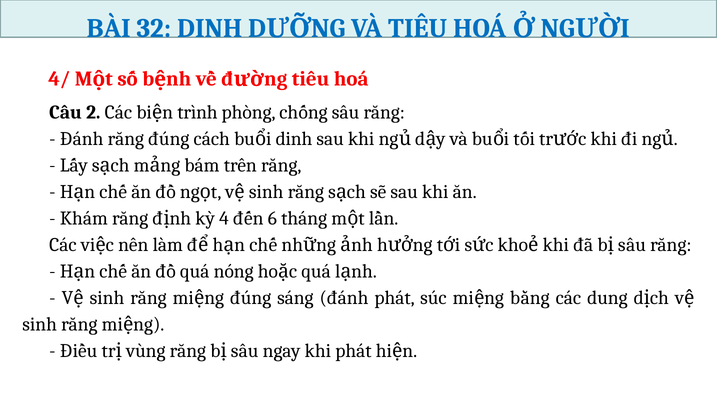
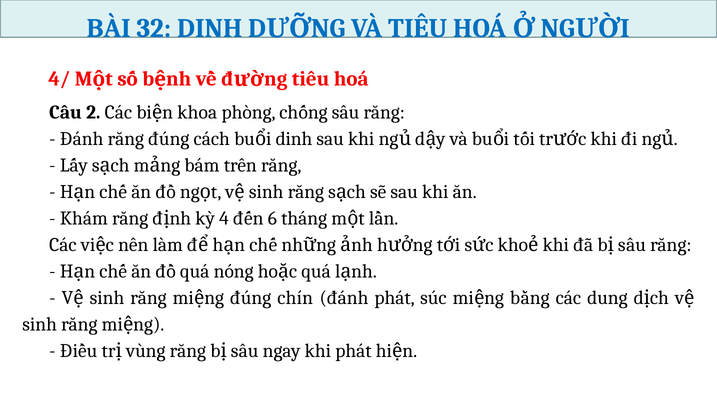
trình: trình -> khoa (197, 112)
sáng: sáng -> chín (295, 298)
